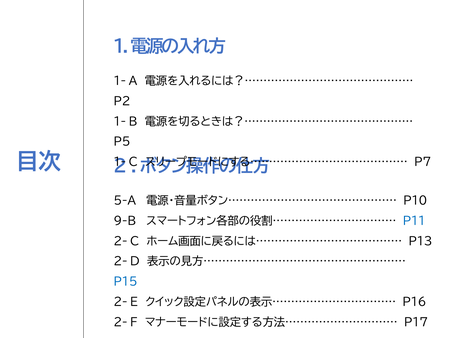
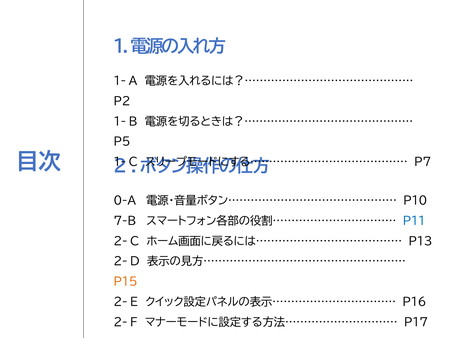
5-A: 5-A -> 0-A (125, 200)
9-B: 9-B -> 7-B (125, 221)
P15 colour: blue -> orange (126, 281)
